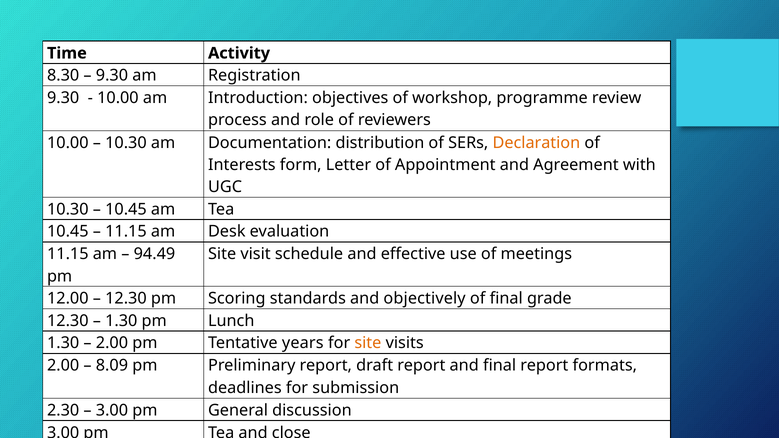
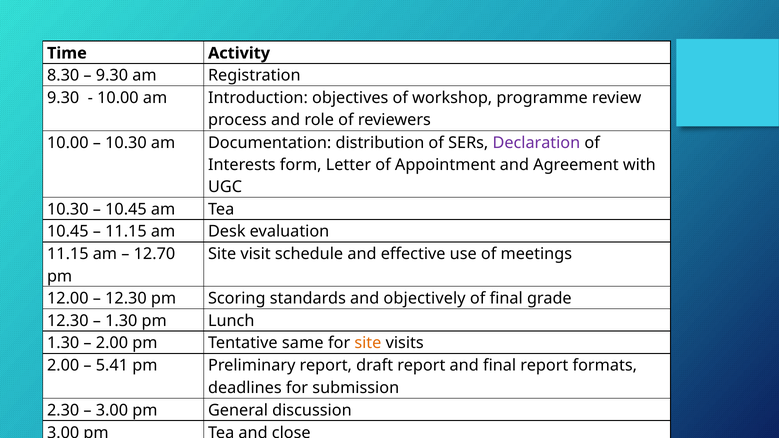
Declaration colour: orange -> purple (536, 143)
94.49: 94.49 -> 12.70 (154, 254)
years: years -> same (303, 343)
8.09: 8.09 -> 5.41 (112, 366)
